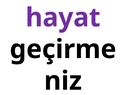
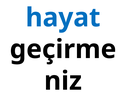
hayat colour: purple -> blue (63, 18)
